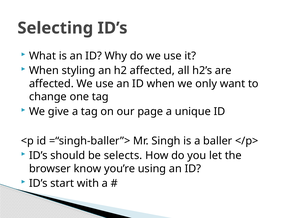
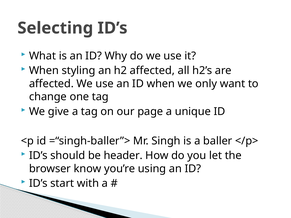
selects: selects -> header (123, 156)
